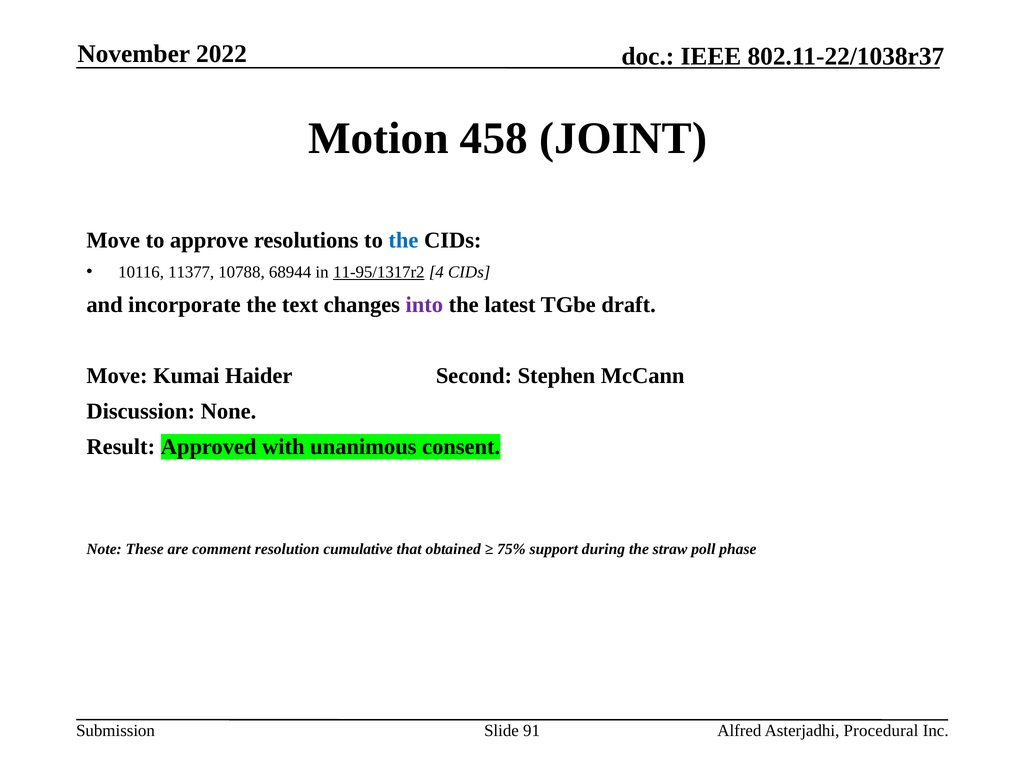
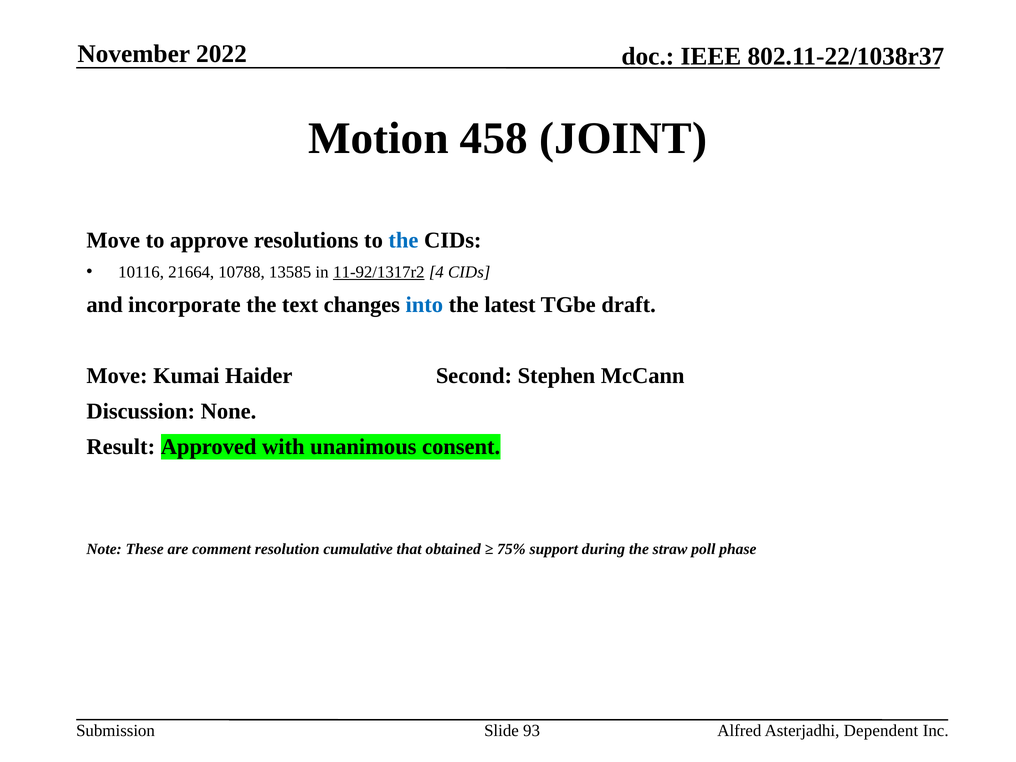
11377: 11377 -> 21664 (191, 272)
68944: 68944 -> 13585 (290, 272)
11-95/1317r2: 11-95/1317r2 -> 11-92/1317r2 (379, 272)
into colour: purple -> blue (424, 305)
91: 91 -> 93 (532, 731)
Procedural: Procedural -> Dependent (881, 731)
